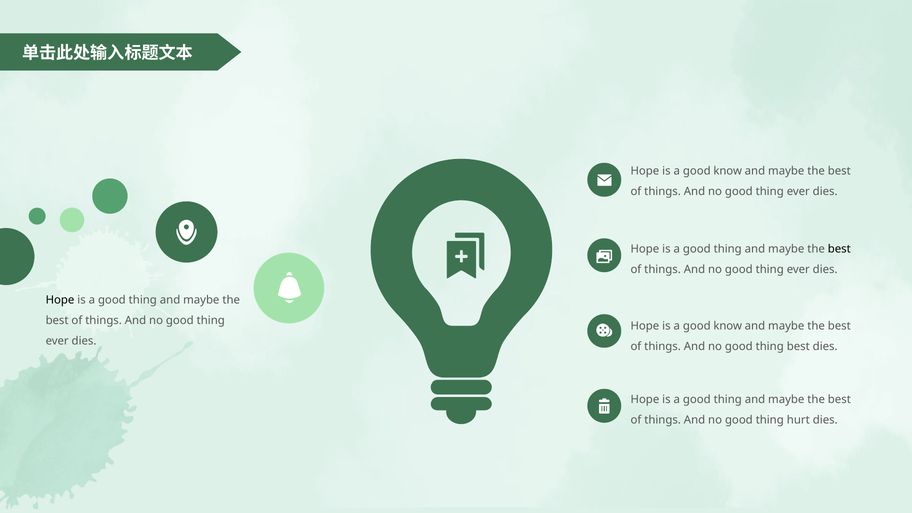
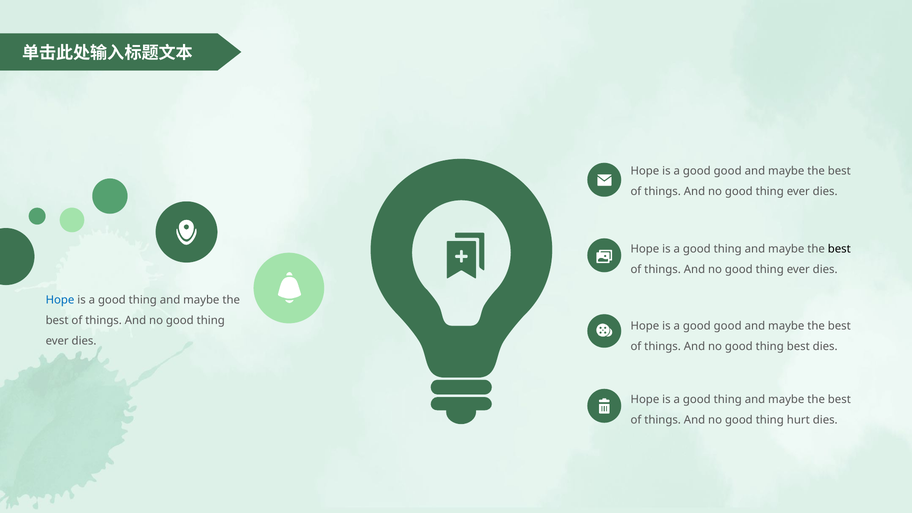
know: know -> good (728, 171)
Hope colour: black -> blue (60, 300)
know: know -> good (728, 326)
